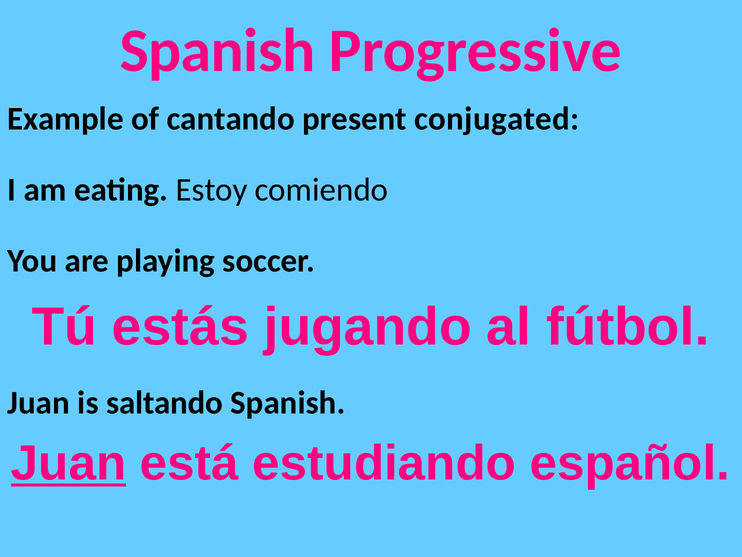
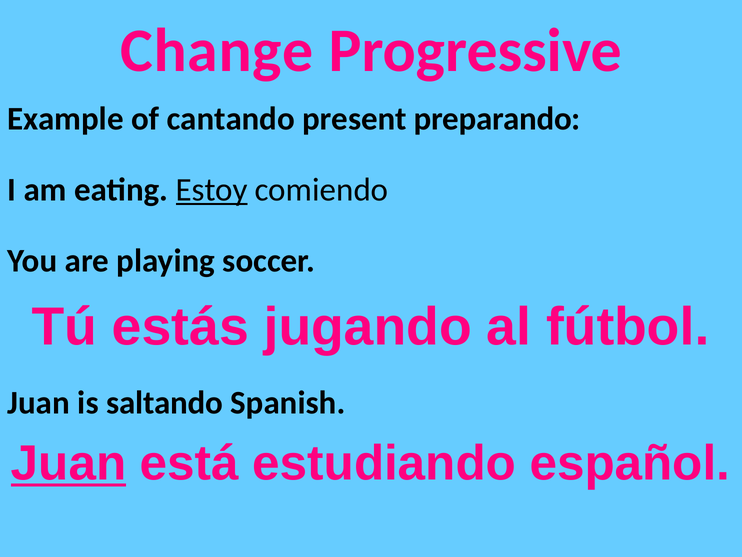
Spanish: Spanish -> Change (217, 51)
conjugated: conjugated -> preparando (497, 119)
Estoy underline: none -> present (212, 189)
